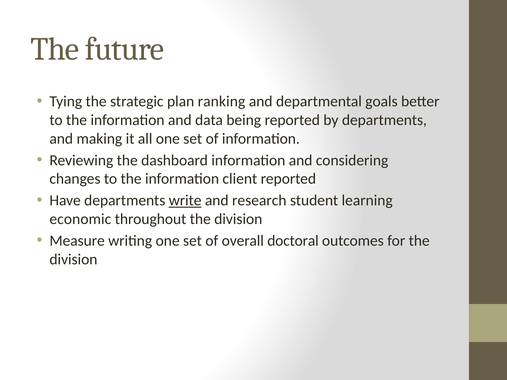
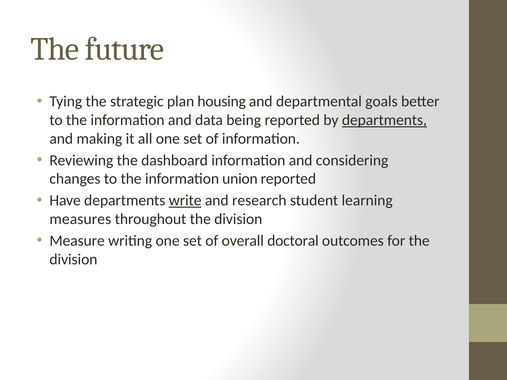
ranking: ranking -> housing (222, 102)
departments underline: none -> present (384, 120)
client: client -> union (240, 179)
economic: economic -> measures (80, 219)
